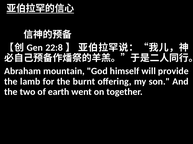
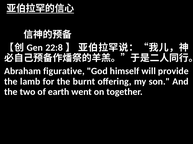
mountain: mountain -> figurative (64, 71)
